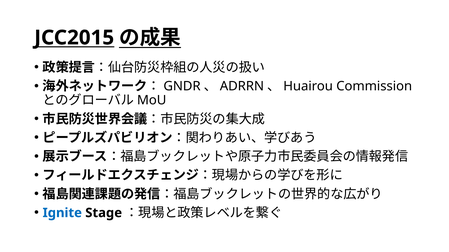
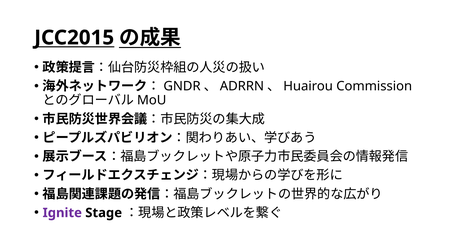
Ignite colour: blue -> purple (62, 213)
